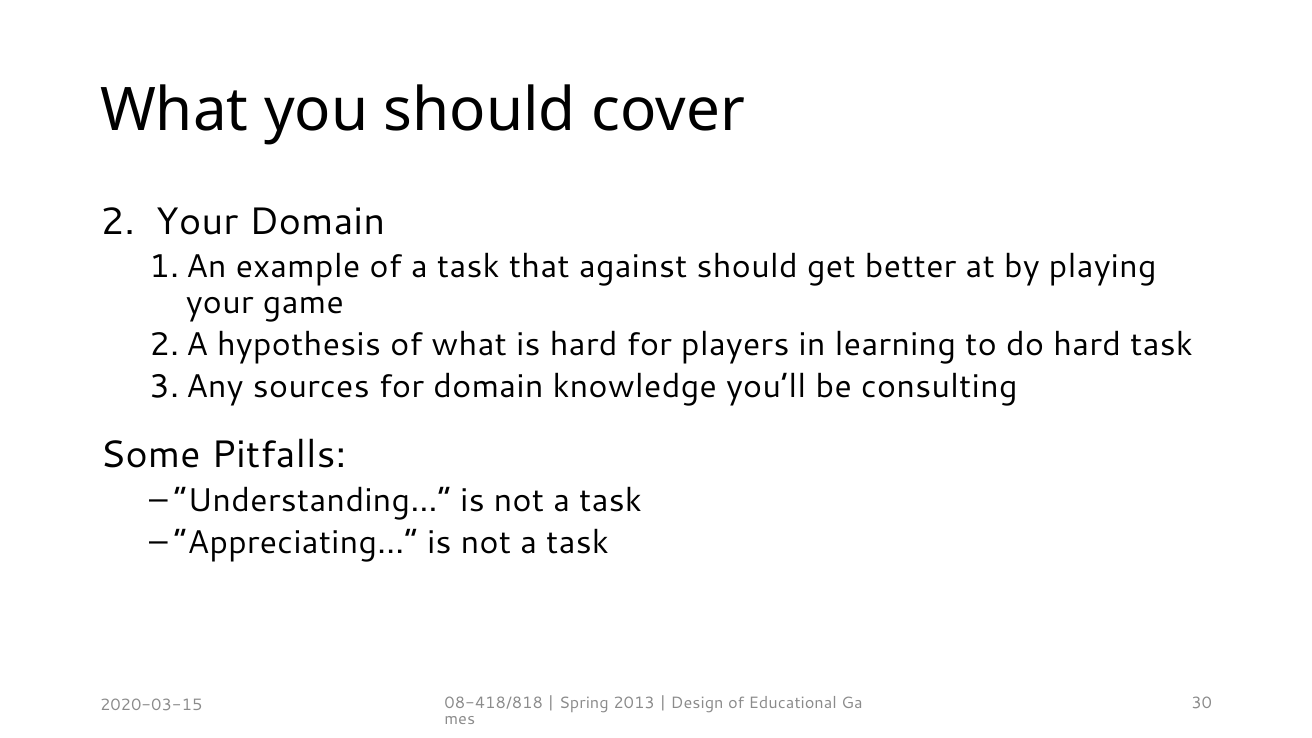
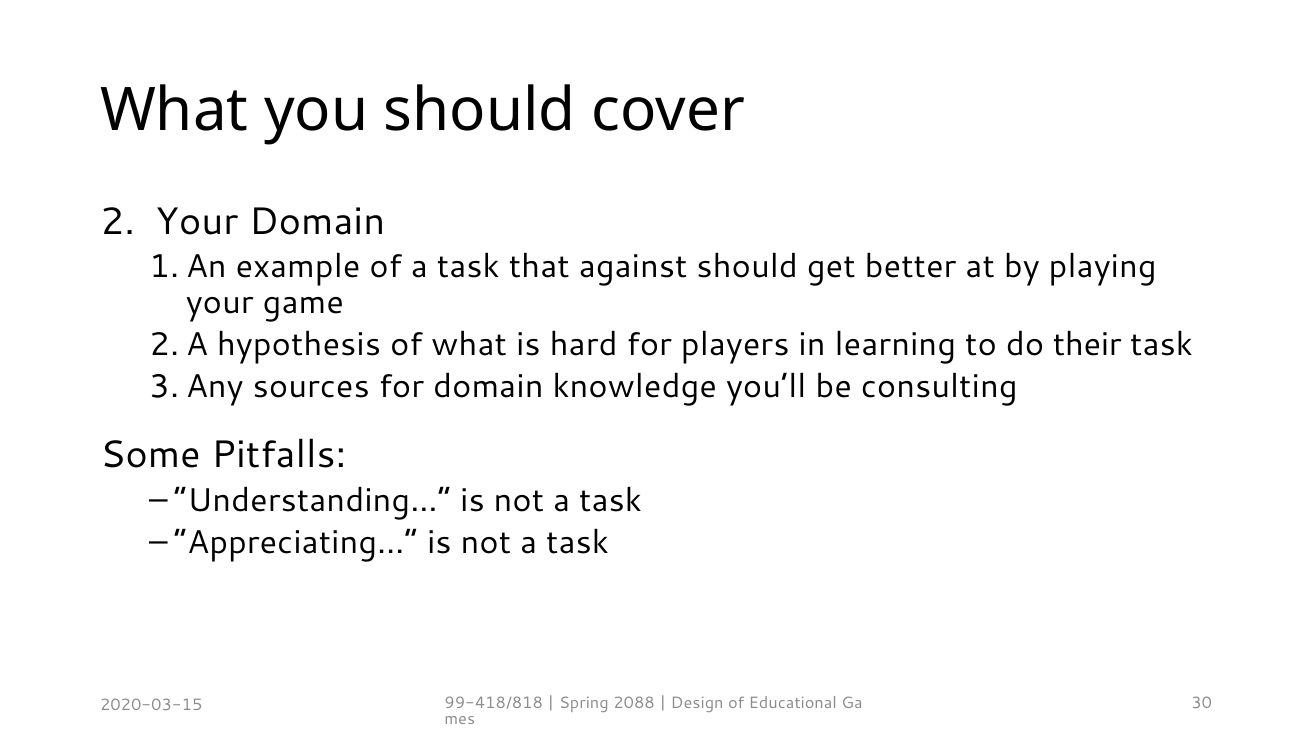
do hard: hard -> their (1087, 345)
08-418/818: 08-418/818 -> 99-418/818 (494, 703)
2013: 2013 -> 2088 (634, 703)
